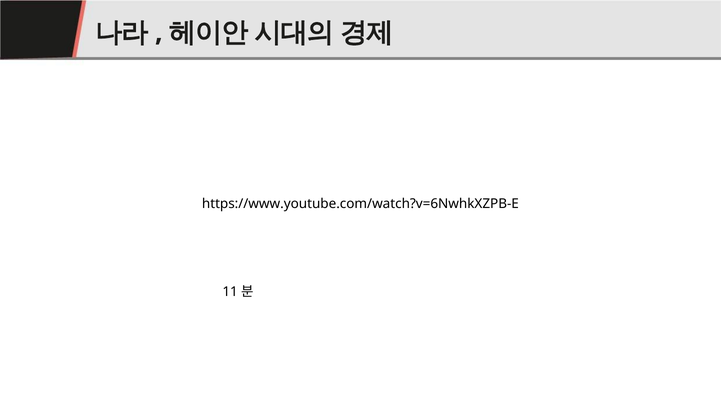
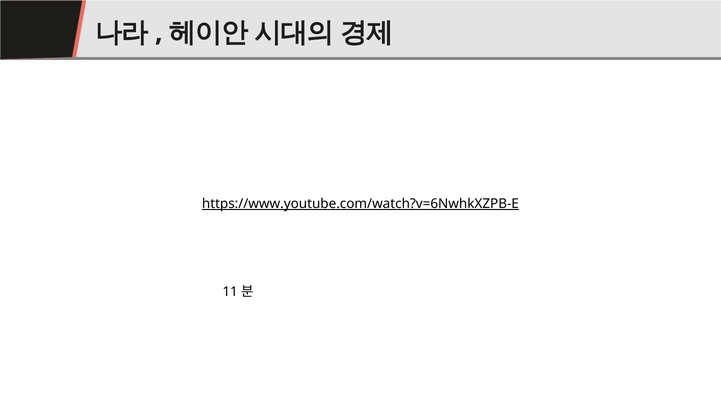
https://www.youtube.com/watch?v=6NwhkXZPB-E underline: none -> present (360, 204)
